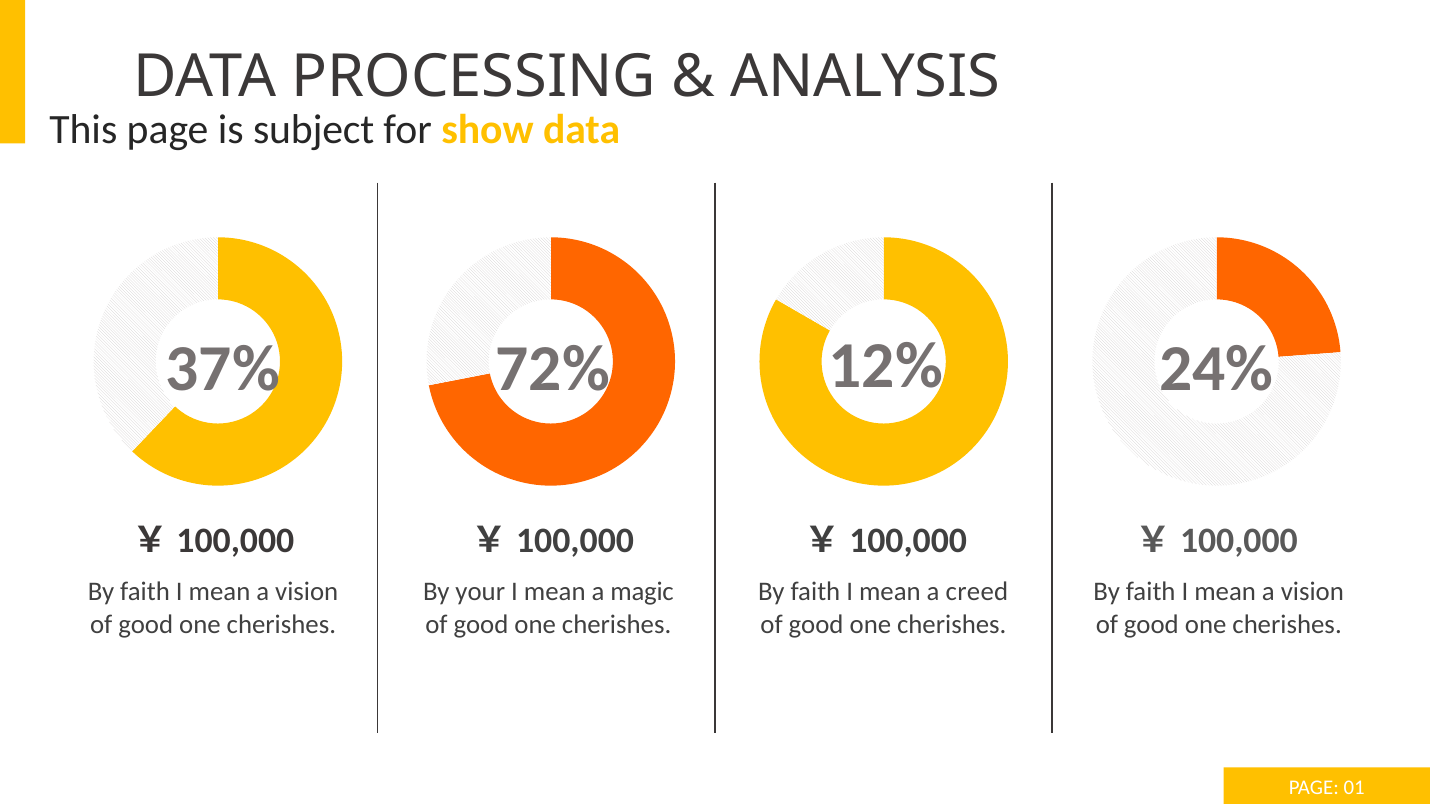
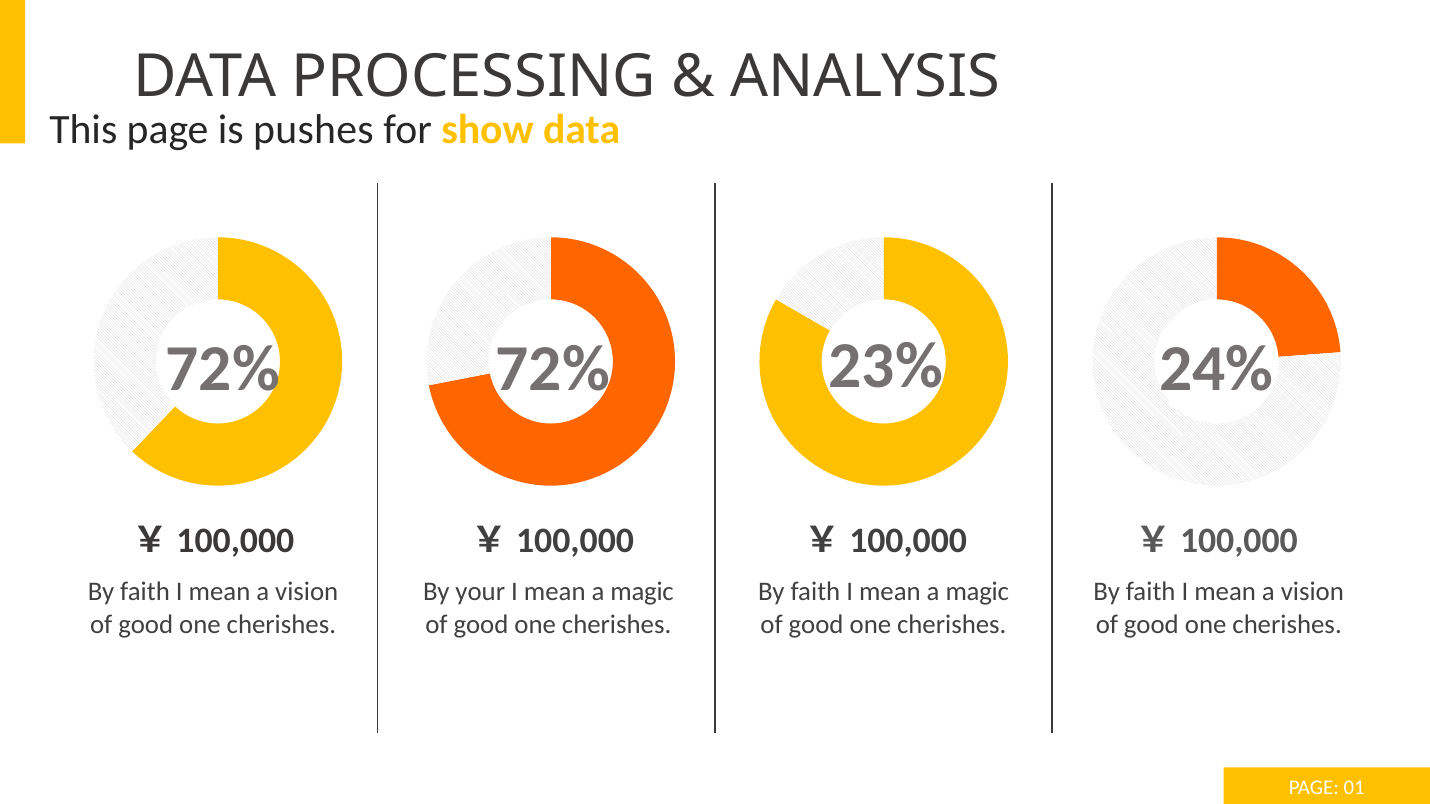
subject: subject -> pushes (313, 130)
37%: 37% -> 72% (223, 369)
12%: 12% -> 23% (886, 366)
creed: creed -> magic (977, 592)
